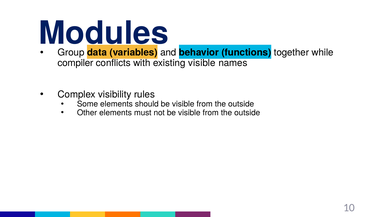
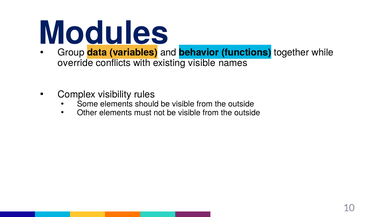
compiler: compiler -> override (75, 63)
